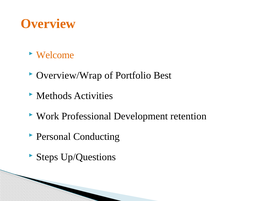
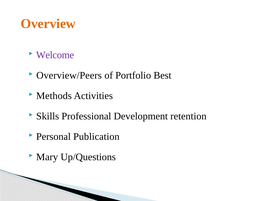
Welcome colour: orange -> purple (55, 55)
Overview/Wrap: Overview/Wrap -> Overview/Peers (69, 75)
Work: Work -> Skills (48, 116)
Conducting: Conducting -> Publication (96, 137)
Steps: Steps -> Mary (47, 157)
